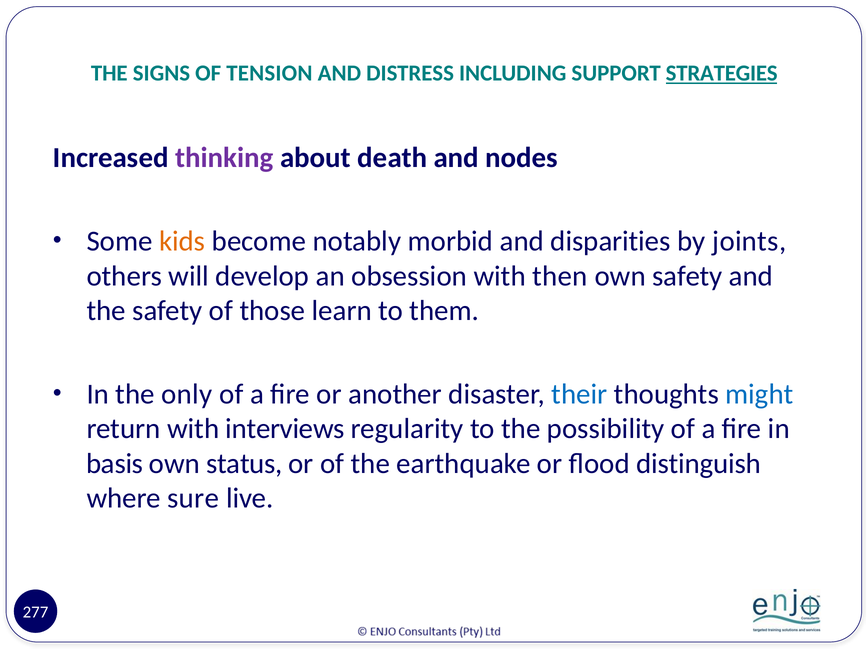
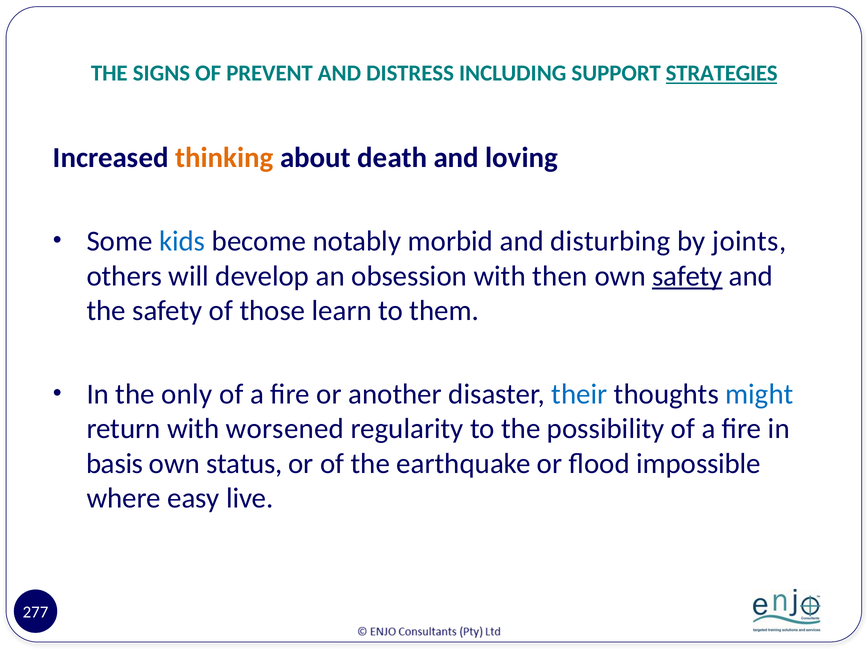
TENSION: TENSION -> PREVENT (270, 73)
thinking colour: purple -> orange (224, 158)
nodes: nodes -> loving (522, 158)
kids colour: orange -> blue (182, 241)
disparities: disparities -> disturbing (610, 241)
safety underline: none -> present (687, 276)
interviews: interviews -> worsened (285, 429)
distinguish: distinguish -> impossible (699, 464)
sure: sure -> easy (193, 498)
